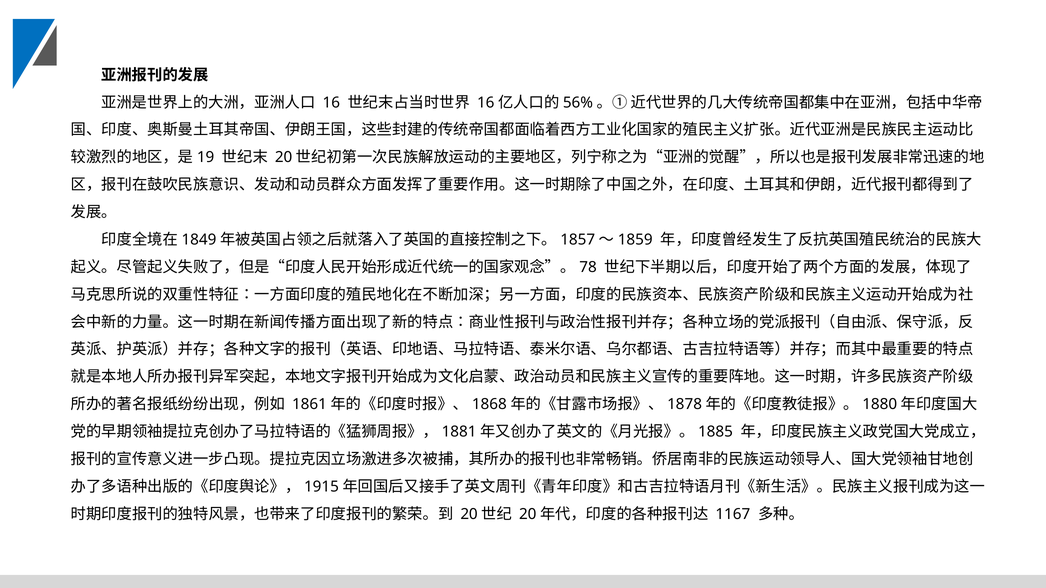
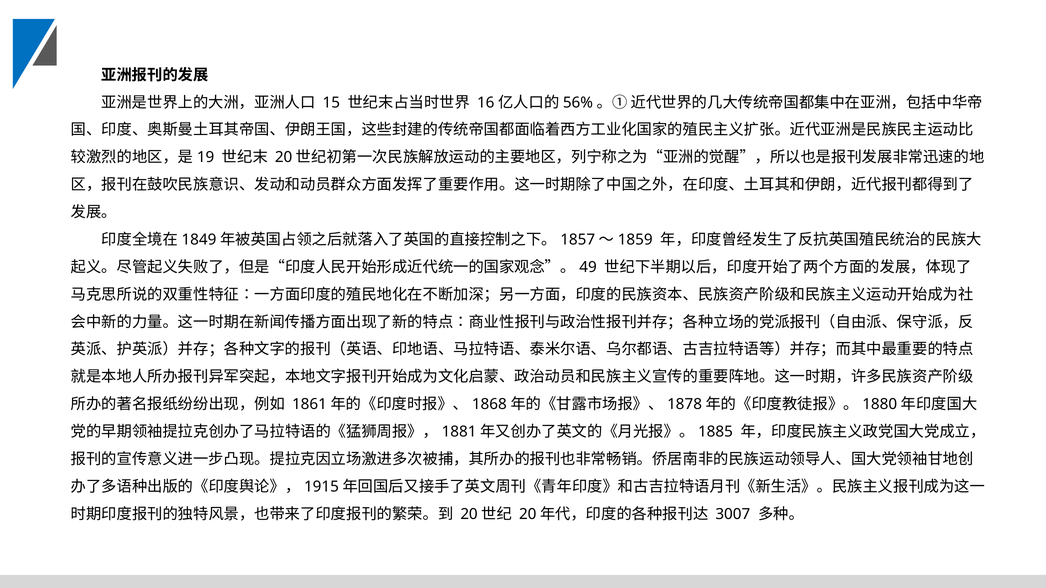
16: 16 -> 15 (331, 103)
78: 78 -> 49 (588, 267)
1167: 1167 -> 3007 (733, 514)
